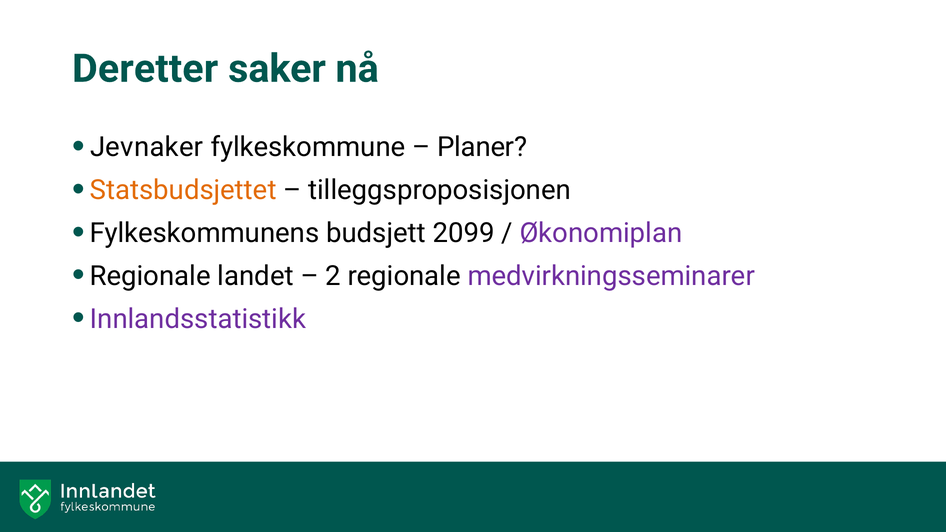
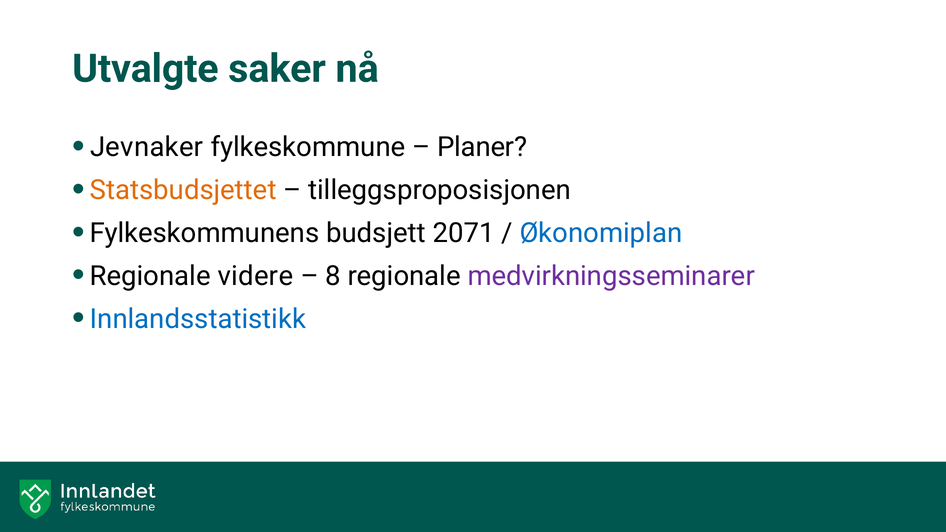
Deretter: Deretter -> Utvalgte (145, 69)
2099: 2099 -> 2071 (464, 233)
Økonomiplan colour: purple -> blue (601, 233)
landet: landet -> videre (255, 276)
2: 2 -> 8 (333, 276)
Innlandsstatistikk colour: purple -> blue (198, 319)
